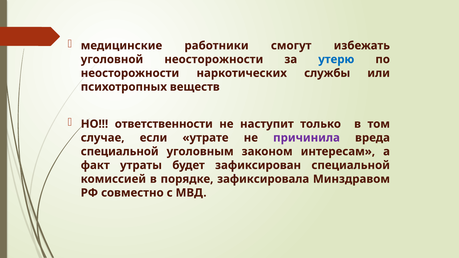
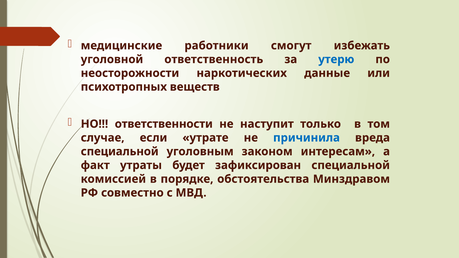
уголовной неосторожности: неосторожности -> ответственность (214, 59)
службы: службы -> данные (327, 73)
причинила colour: purple -> blue (307, 138)
зафиксировала: зафиксировала -> обстоятельства (263, 179)
